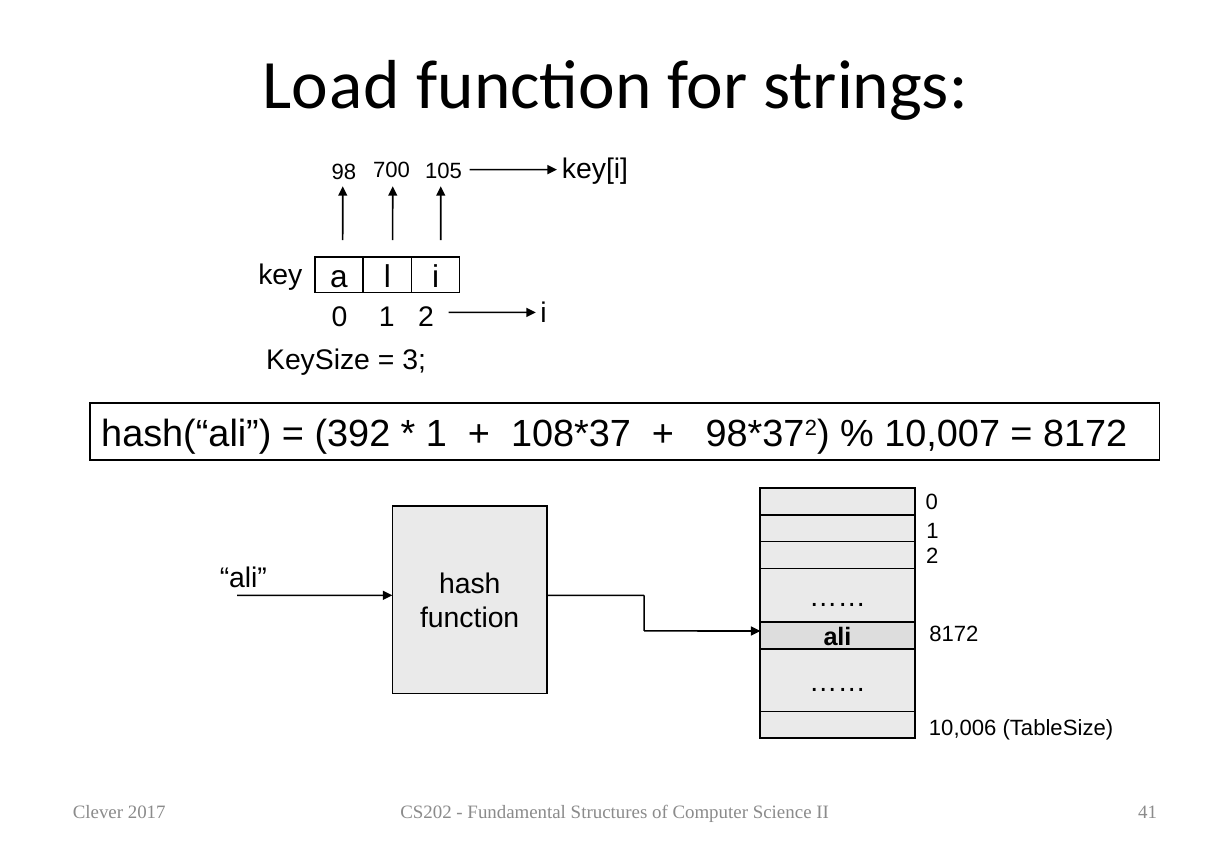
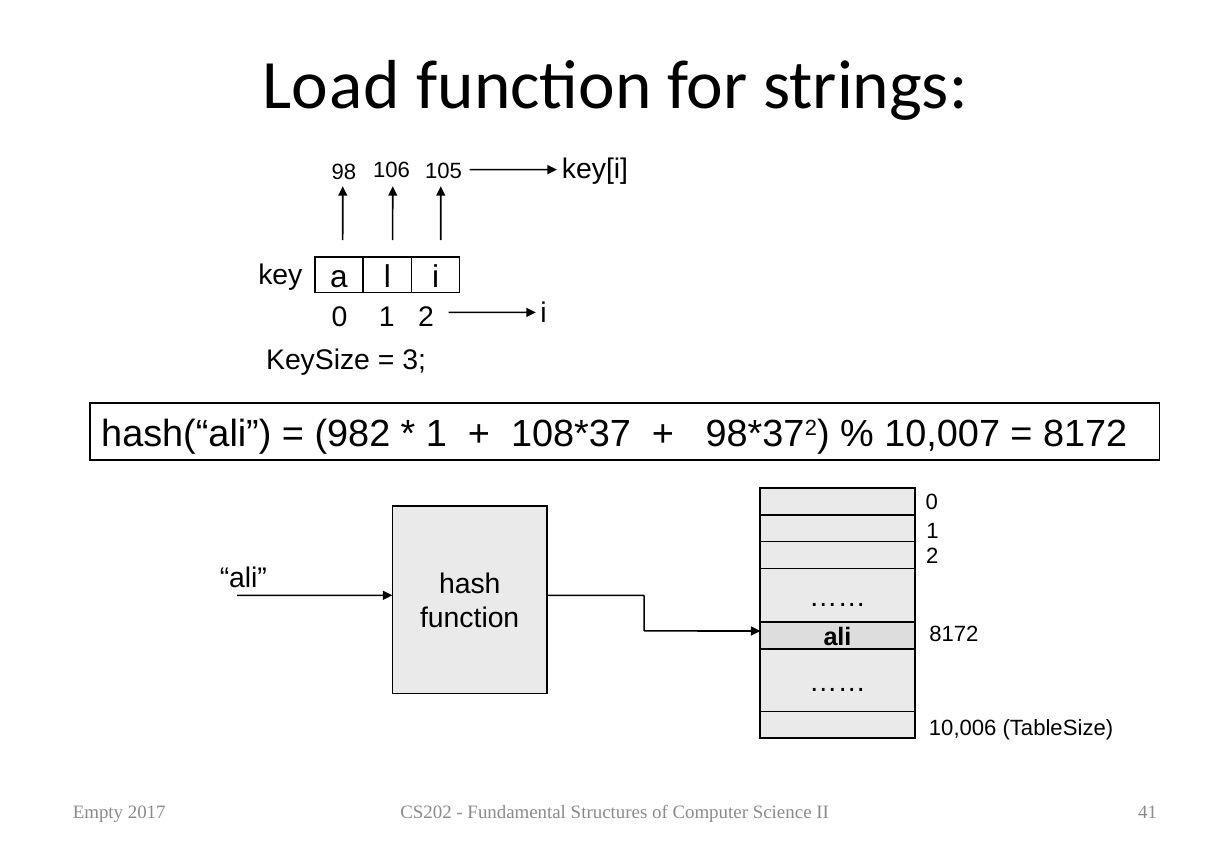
700: 700 -> 106 (392, 170)
392: 392 -> 982 (352, 434)
Clever: Clever -> Empty (98, 813)
